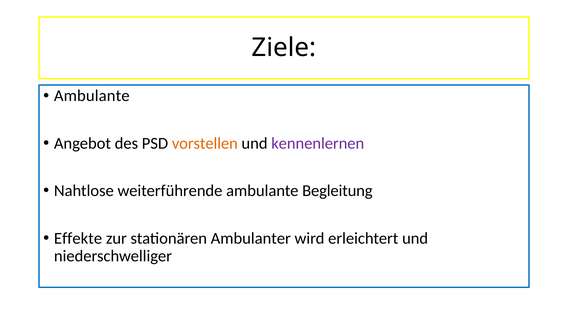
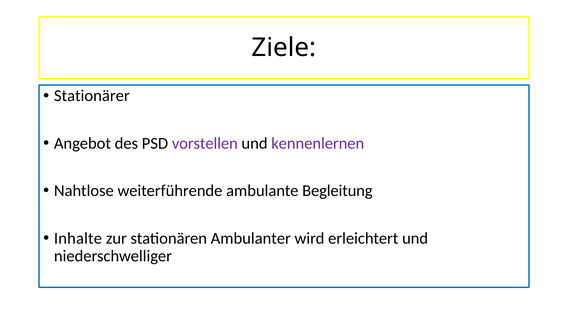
Ambulante: Ambulante -> Stationärer (92, 96)
vorstellen colour: orange -> purple (205, 144)
Effekte: Effekte -> Inhalte (78, 239)
